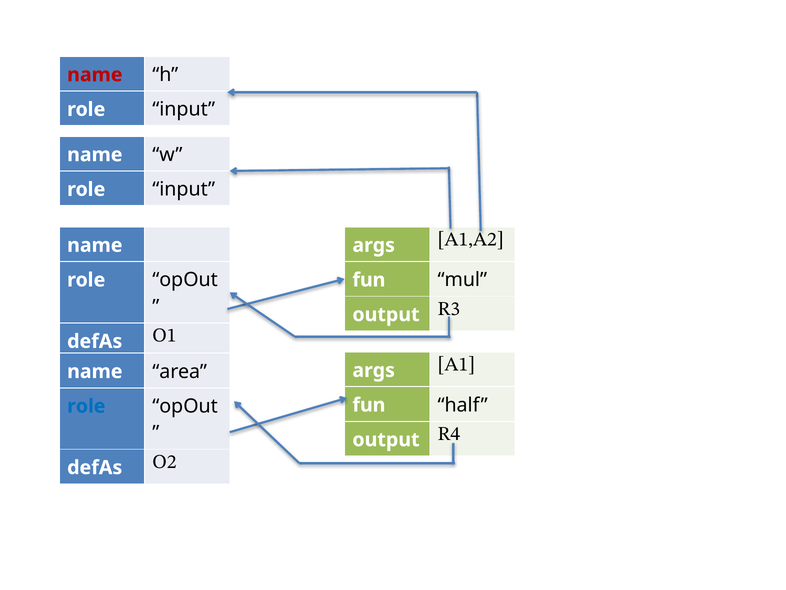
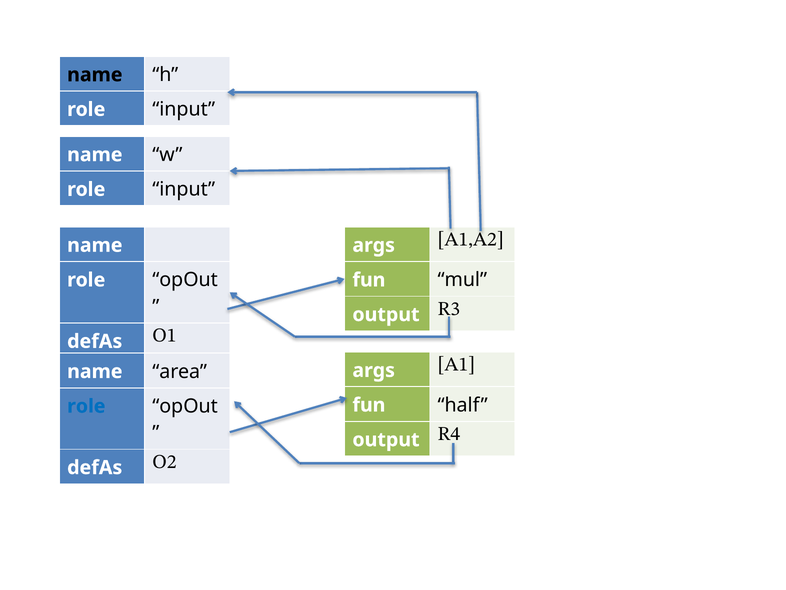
name colour: red -> black (95, 75)
